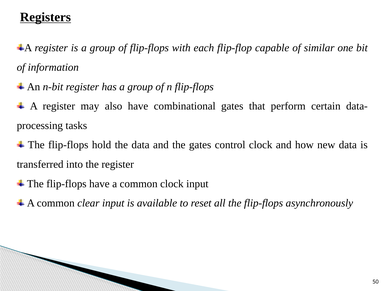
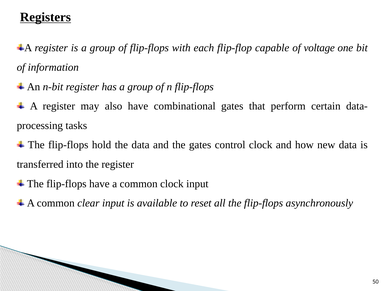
similar: similar -> voltage (319, 48)
